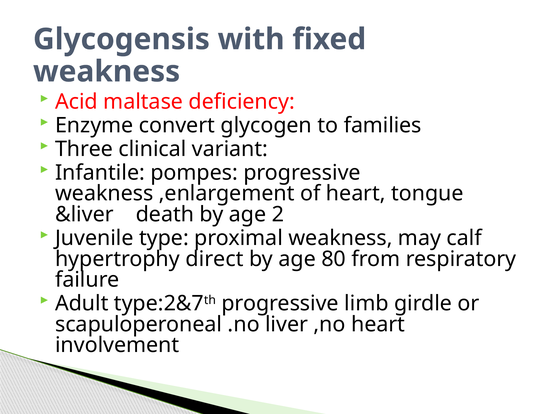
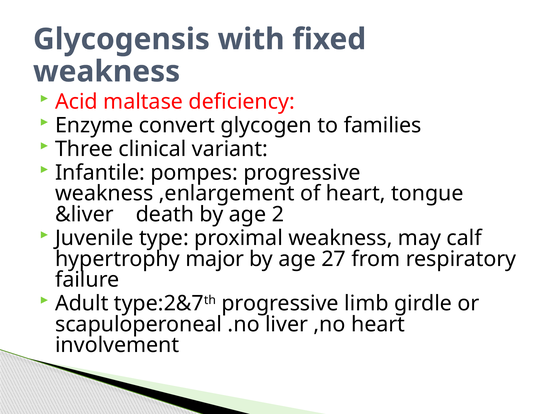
direct: direct -> major (215, 259)
80: 80 -> 27 (334, 259)
